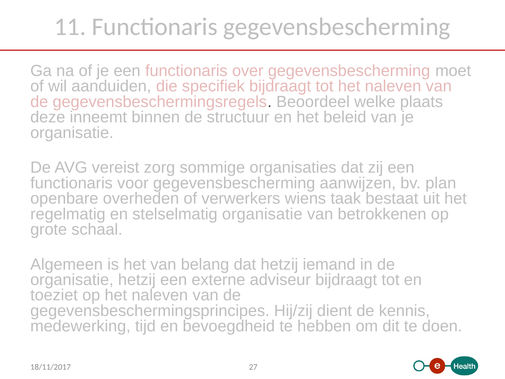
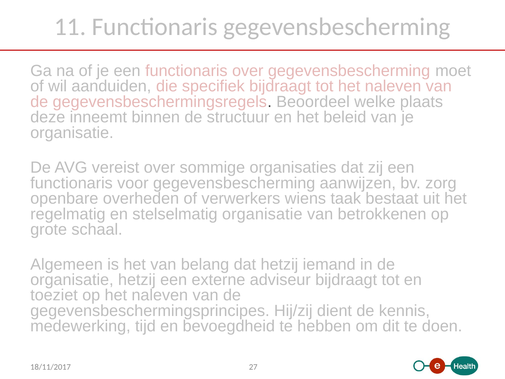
vereist zorg: zorg -> over (159, 167)
plan: plan -> zorg (441, 183)
